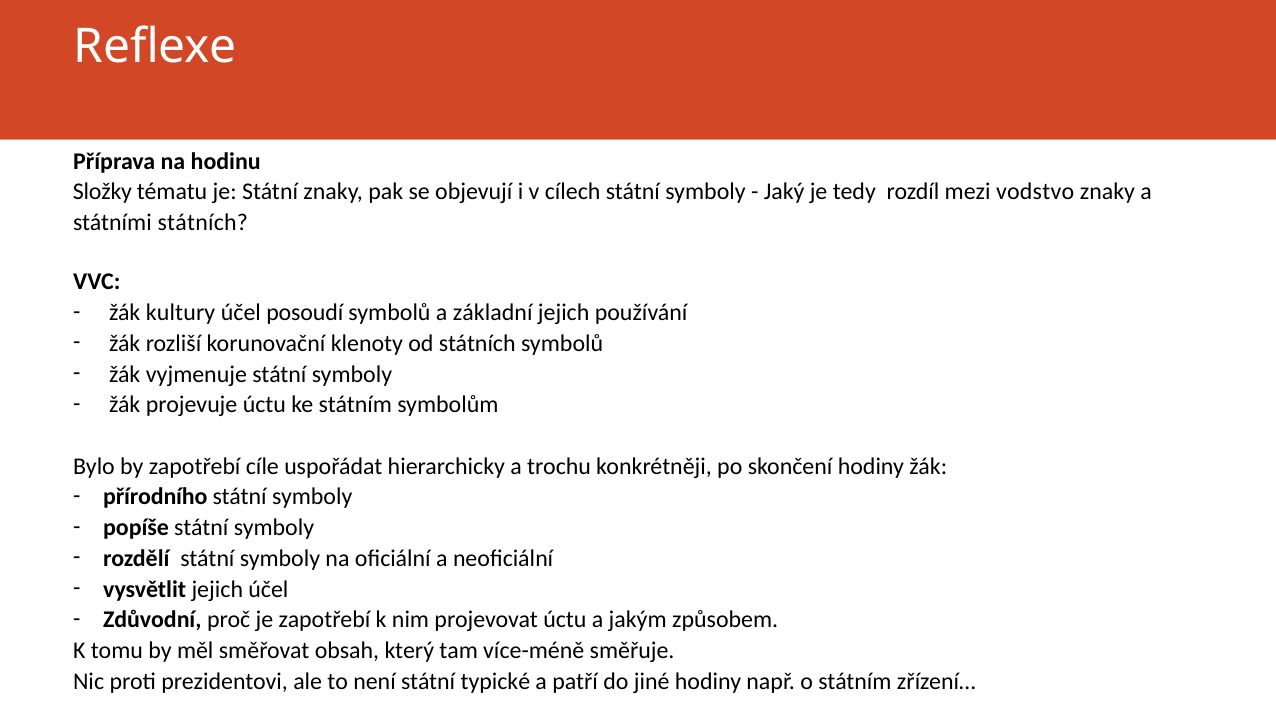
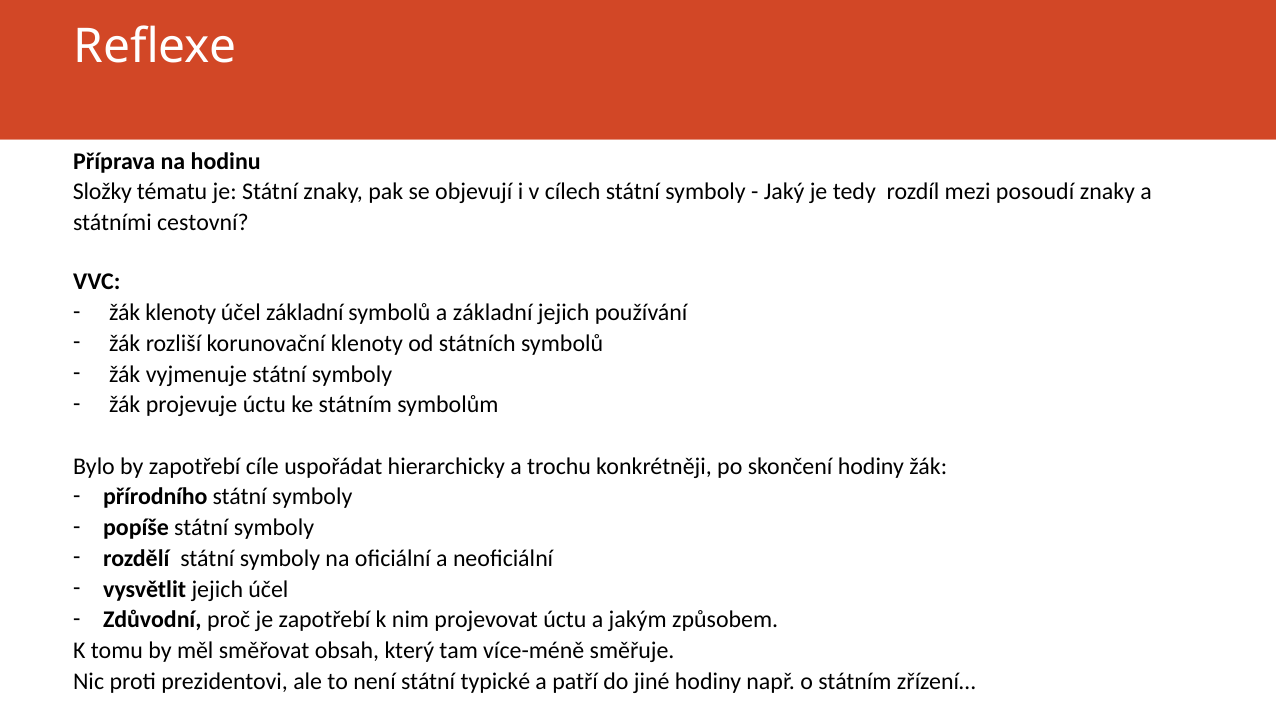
vodstvo: vodstvo -> posoudí (1035, 192)
státními státních: státních -> cestovní (203, 222)
žák kultury: kultury -> klenoty (181, 313)
účel posoudí: posoudí -> základní (305, 313)
